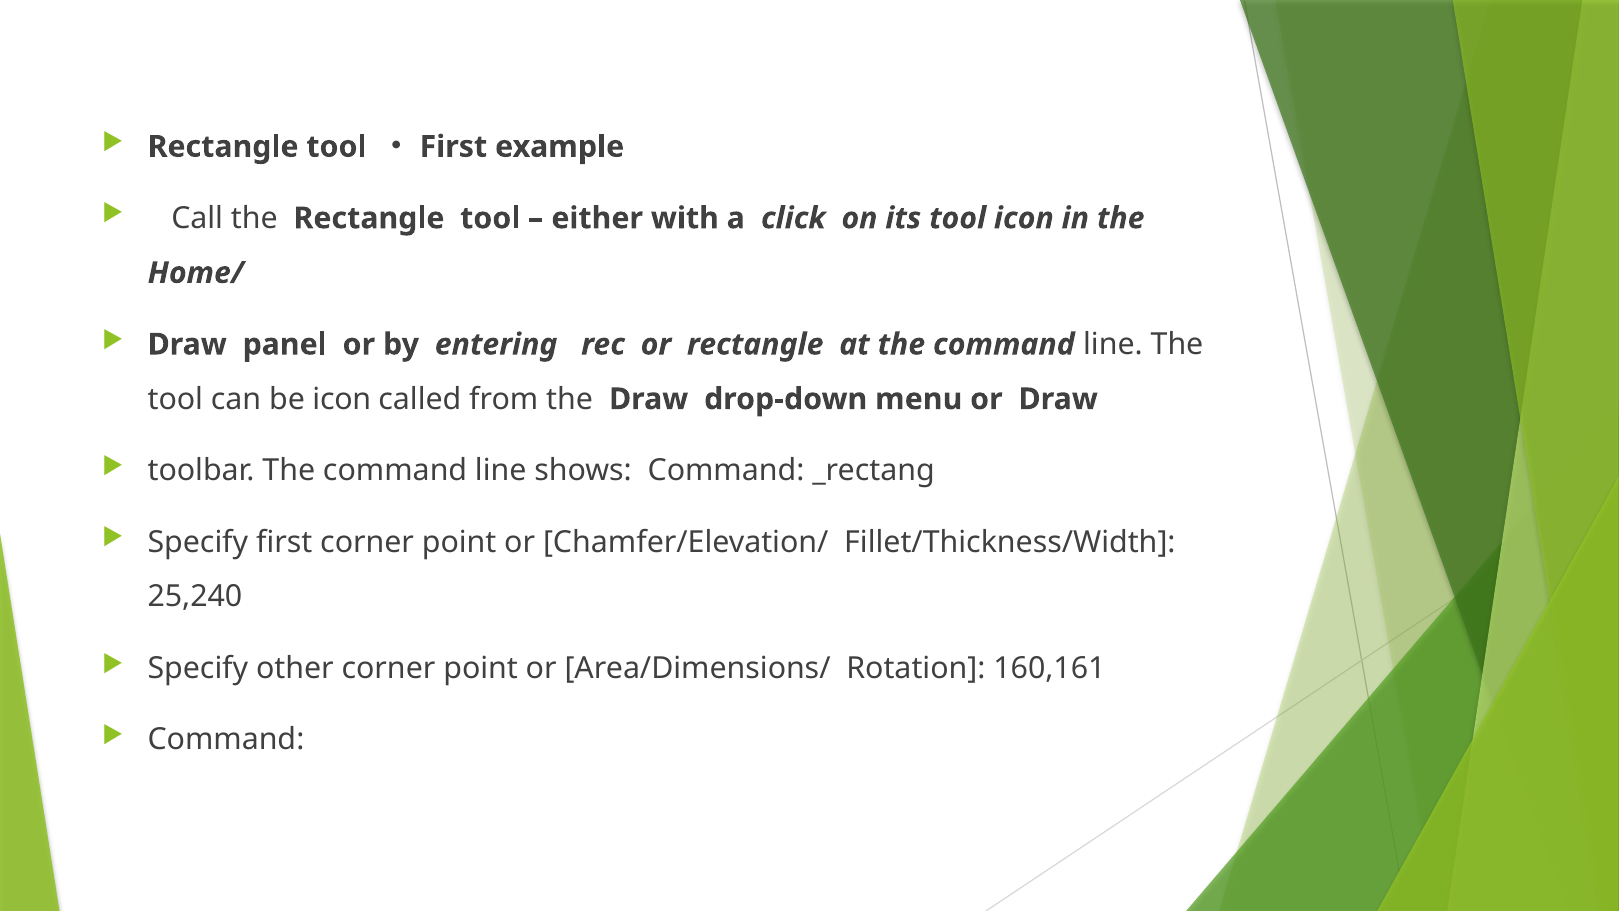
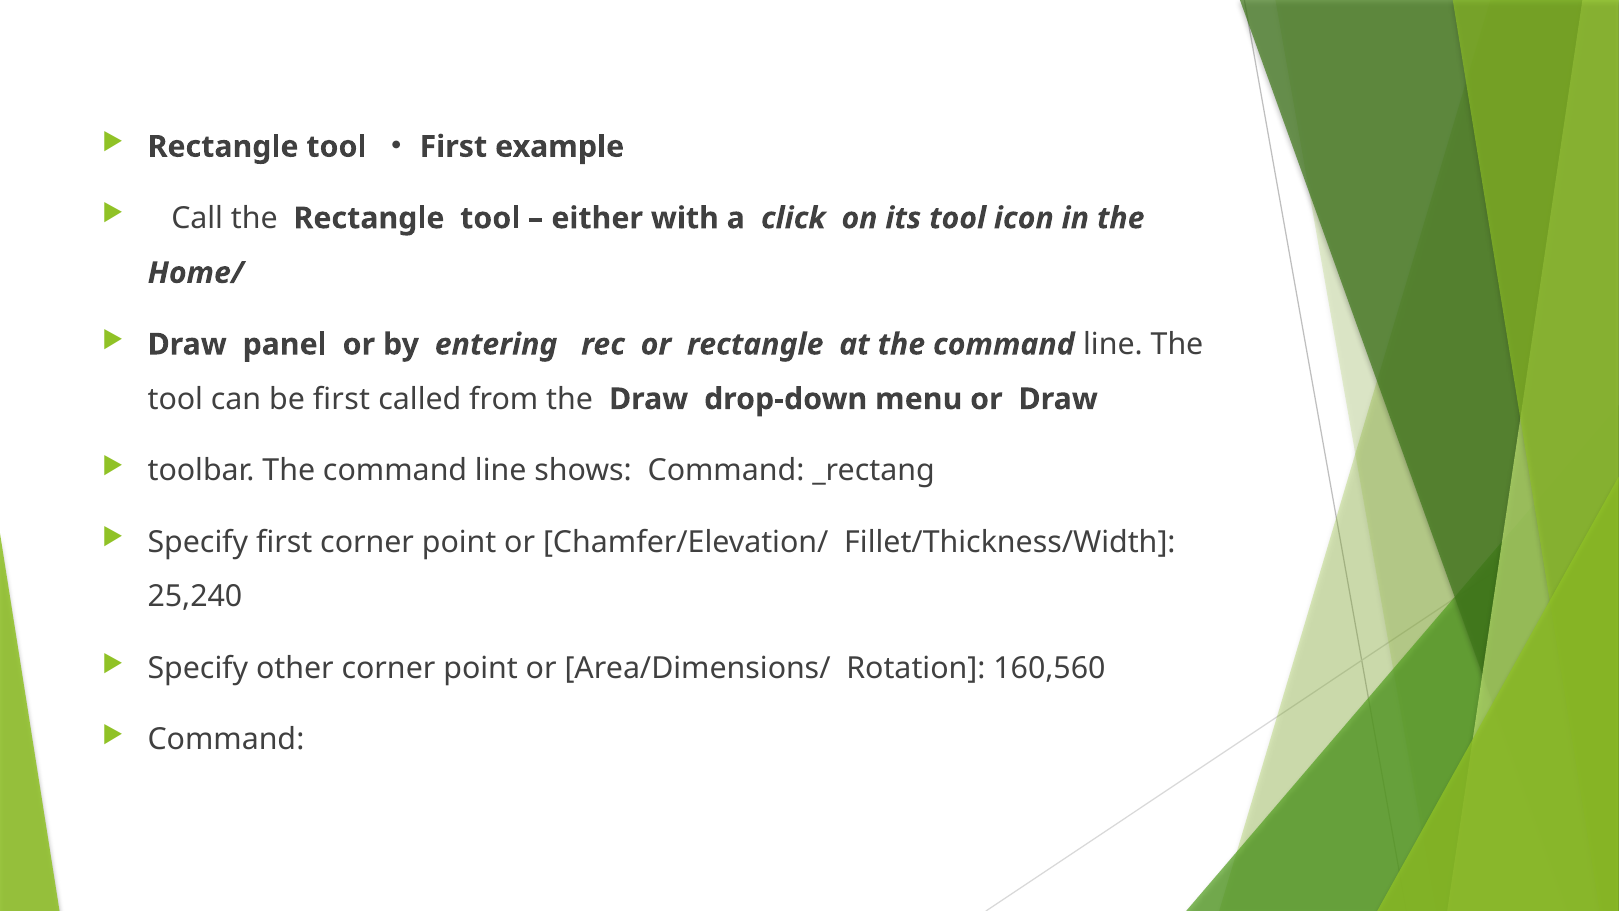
be icon: icon -> ﬁrst (341, 399)
160,161: 160,161 -> 160,560 (1049, 668)
